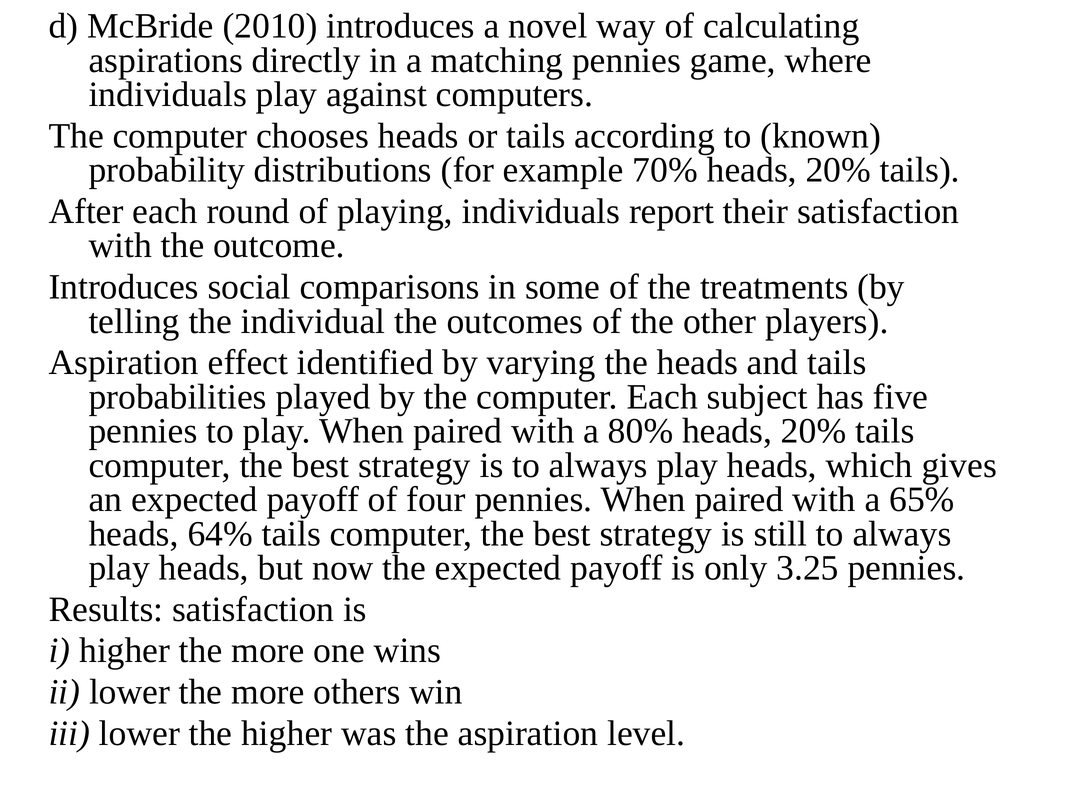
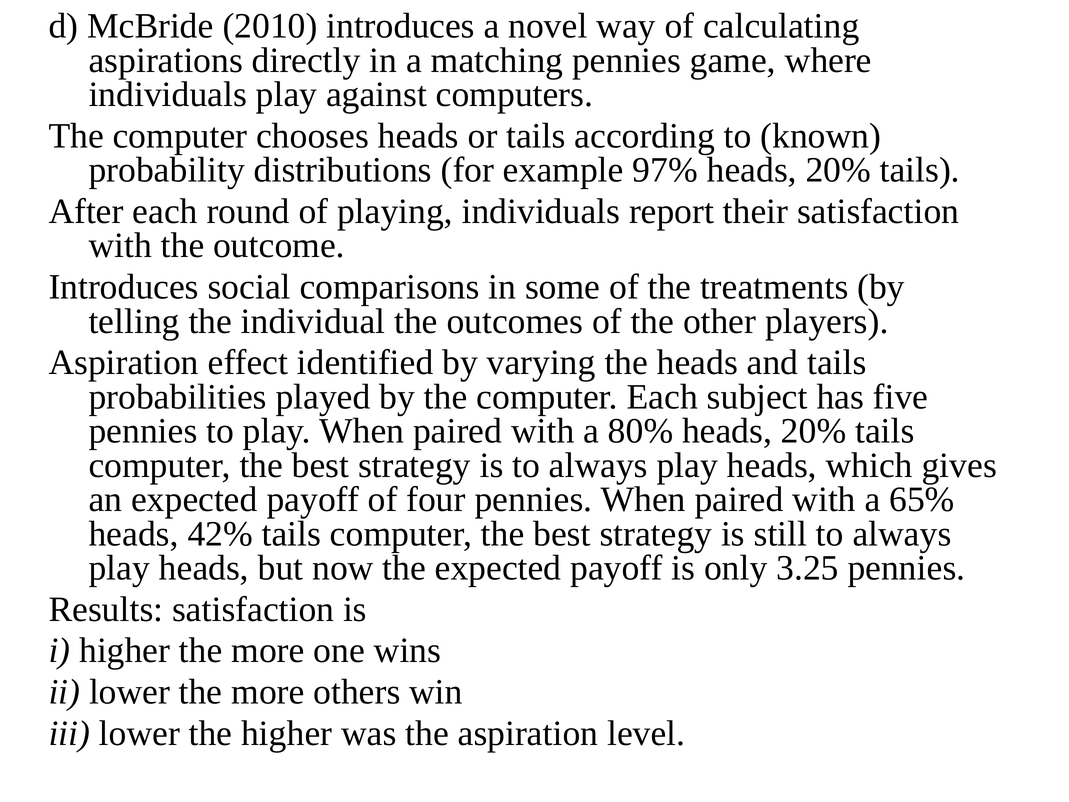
70%: 70% -> 97% (665, 170)
64%: 64% -> 42% (220, 534)
